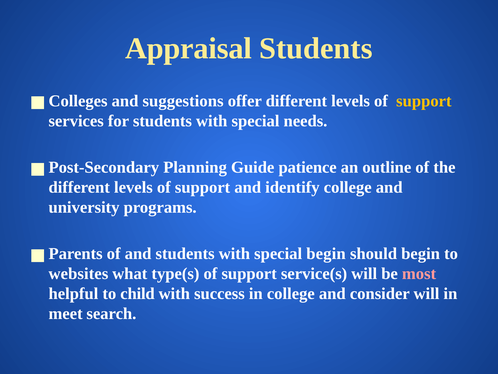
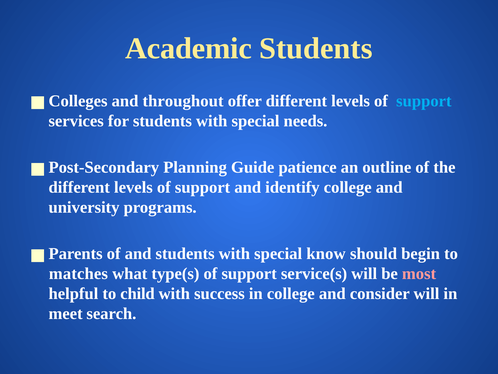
Appraisal: Appraisal -> Academic (188, 48)
suggestions: suggestions -> throughout (183, 101)
support colour: yellow -> light blue (424, 101)
special begin: begin -> know (326, 253)
websites: websites -> matches (78, 273)
